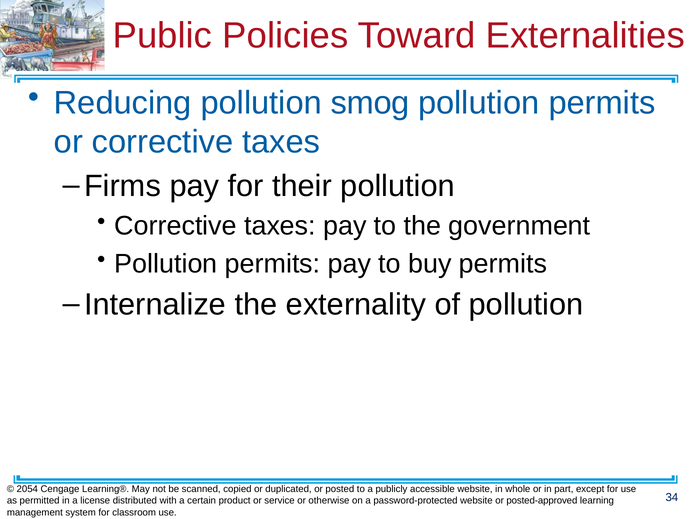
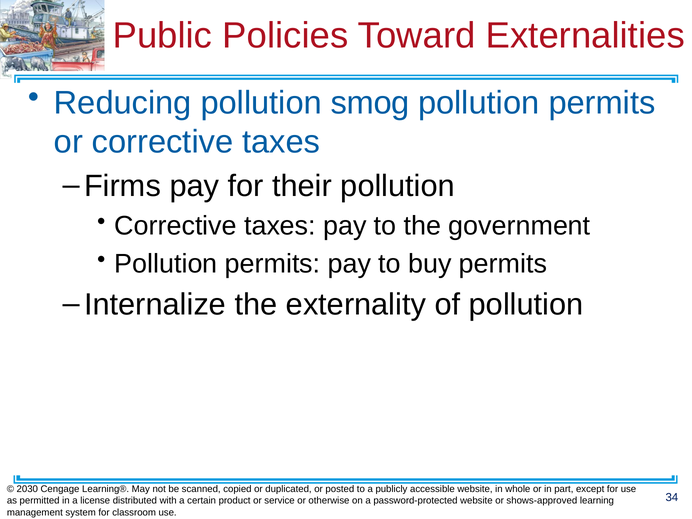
2054: 2054 -> 2030 (27, 489)
posted-approved: posted-approved -> shows-approved (542, 501)
